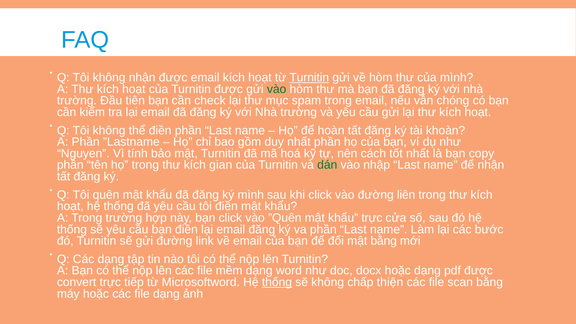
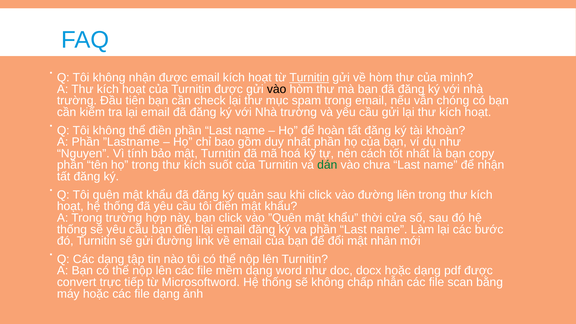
vào colour: green -> black (277, 89)
gian: gian -> suốt (221, 165)
nhập: nhập -> chưa (377, 165)
ký mình: mình -> quản (251, 195)
khẩu trực: trực -> thời (372, 218)
mật bằng: bằng -> nhân (384, 241)
thống underline: present -> none (277, 282)
thiện: thiện -> nhẫn (390, 282)
